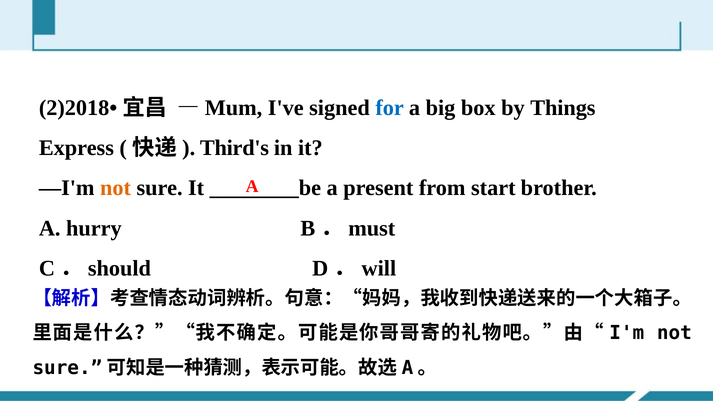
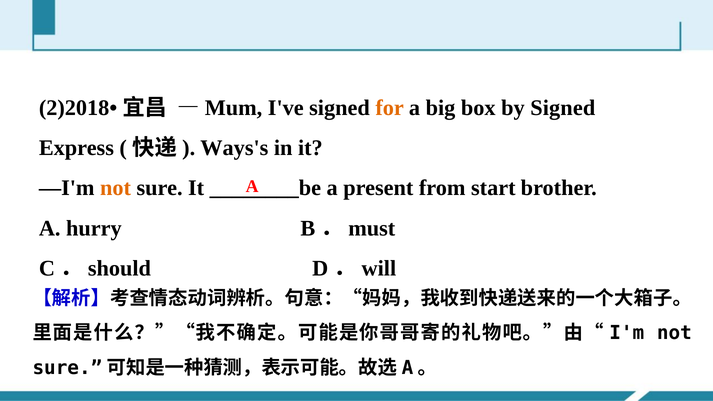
for colour: blue -> orange (390, 108)
by Things: Things -> Signed (563, 108)
Third's: Third's -> Ways's (234, 148)
